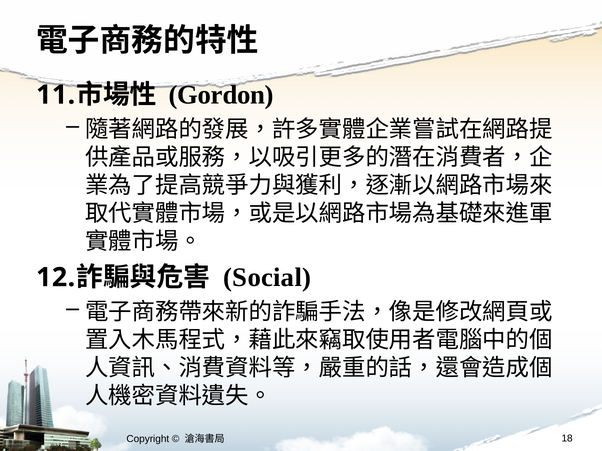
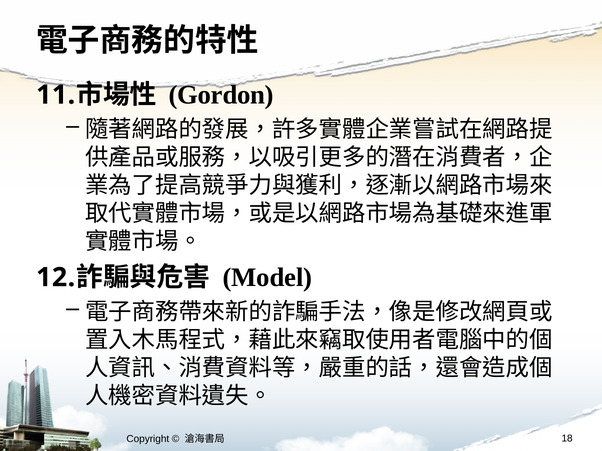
Social: Social -> Model (267, 278)
